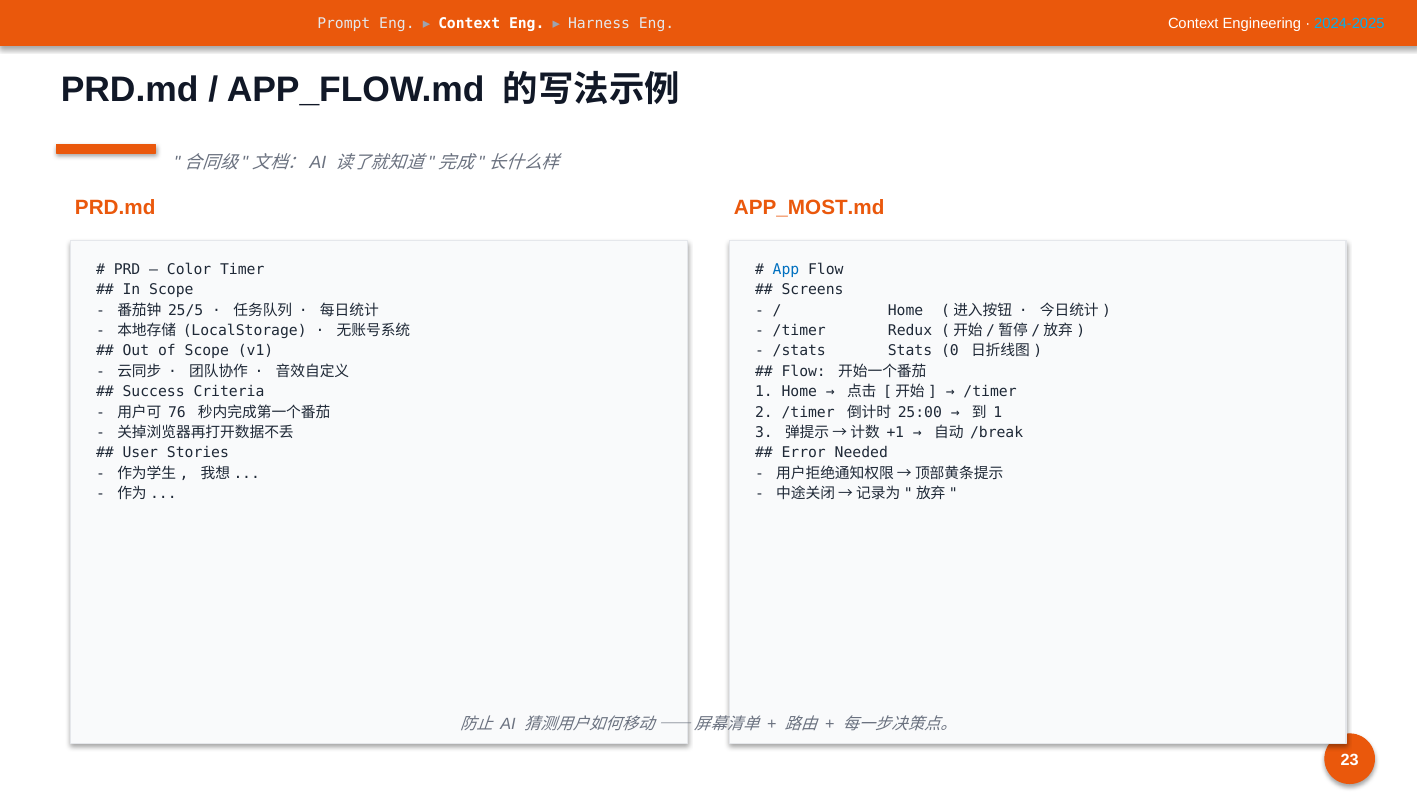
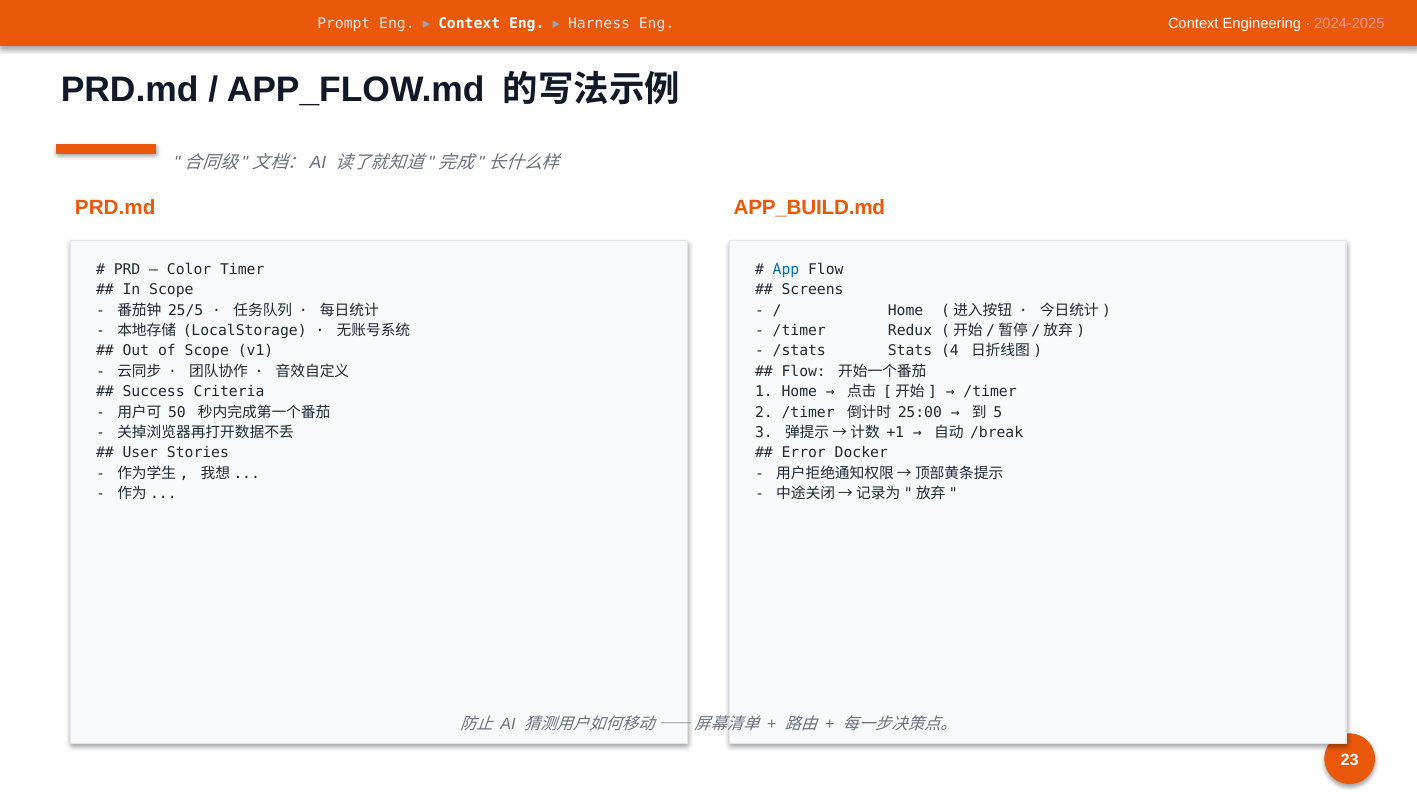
2024-2025 colour: light blue -> pink (1349, 24)
APP_MOST.md: APP_MOST.md -> APP_BUILD.md (809, 207)
0: 0 -> 4 (950, 351)
76: 76 -> 50 (177, 412)
1: 1 -> 5 (998, 412)
Needed: Needed -> Docker (861, 453)
